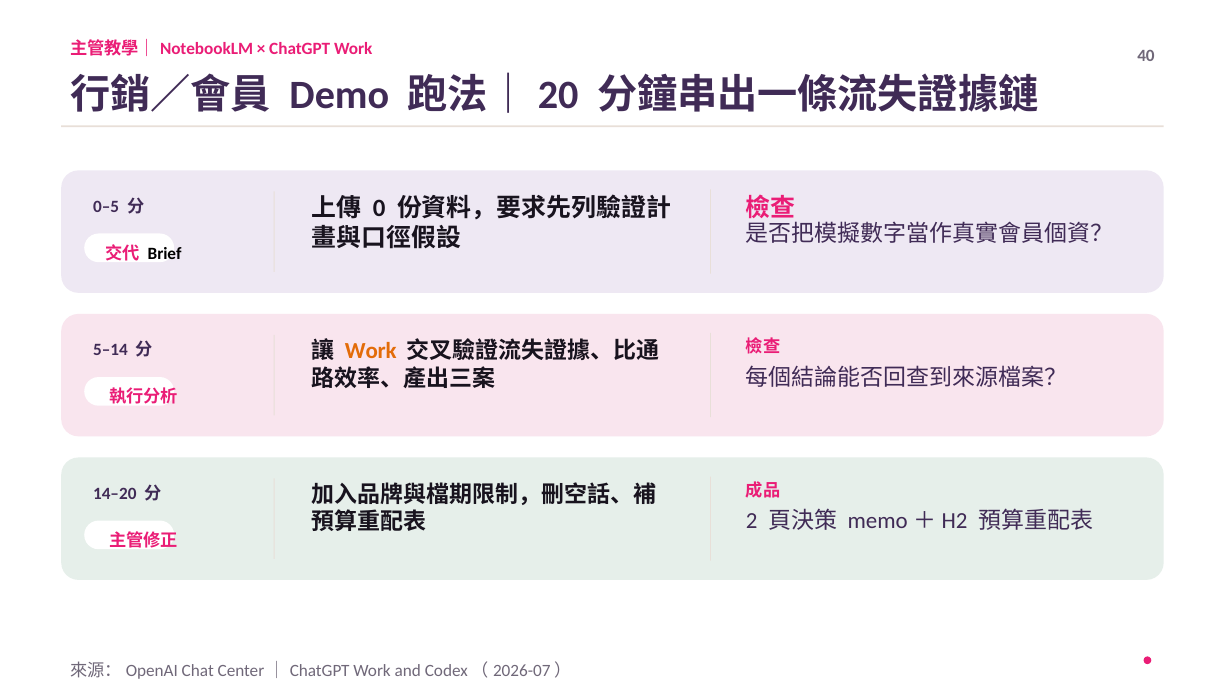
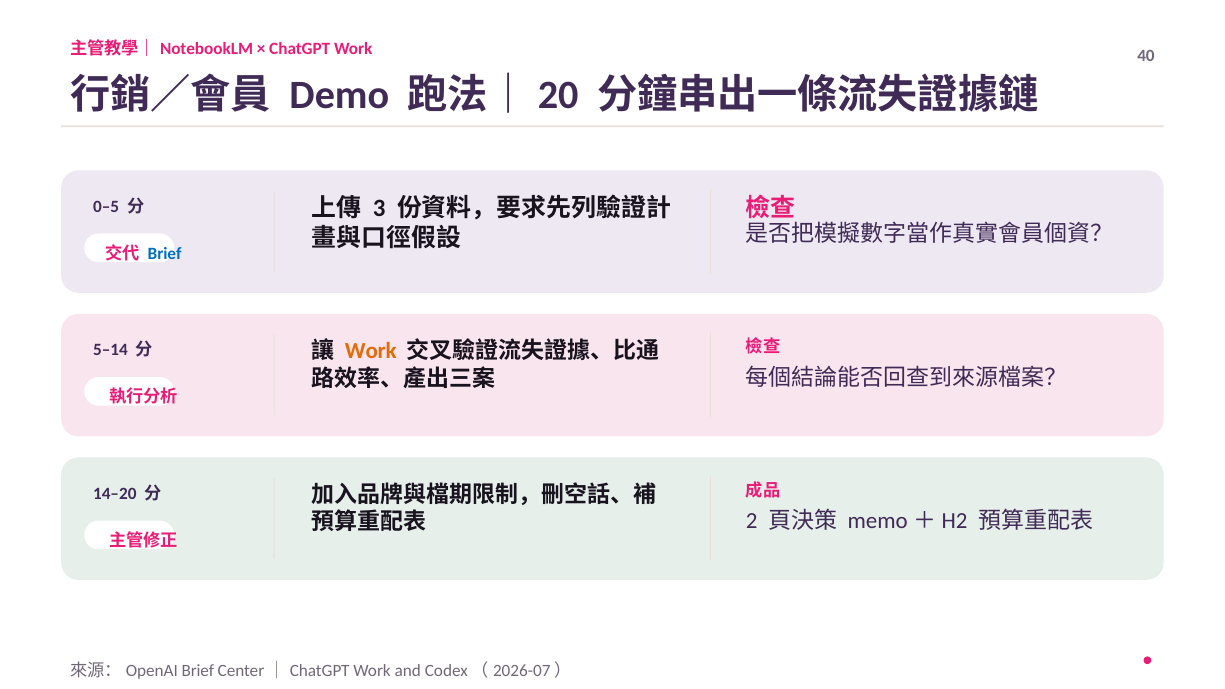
0: 0 -> 3 (379, 209)
Brief colour: black -> blue (165, 253)
Chat: Chat -> Brief (198, 671)
